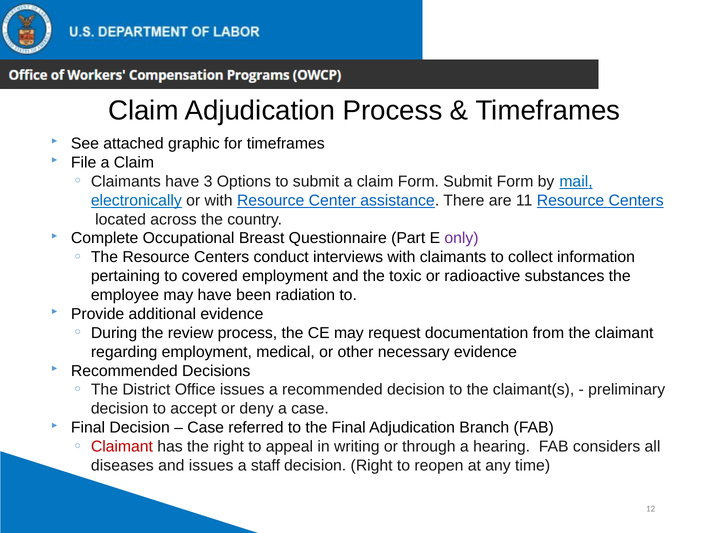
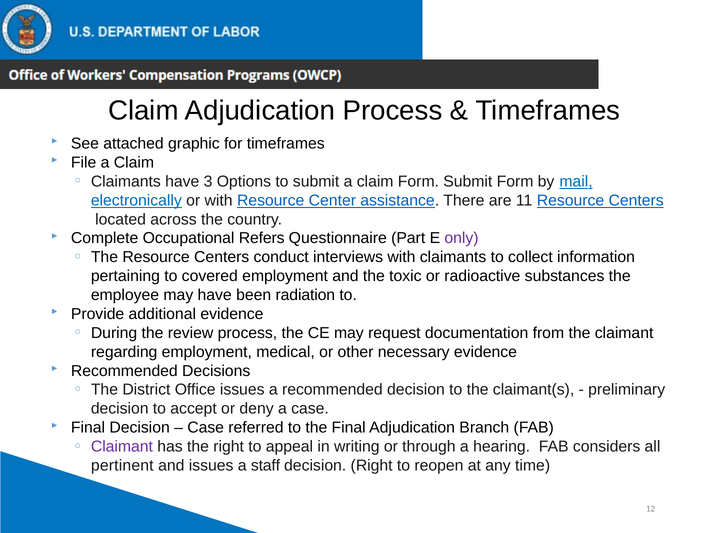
Breast: Breast -> Refers (262, 238)
Claimant colour: red -> purple (122, 447)
diseases: diseases -> pertinent (122, 466)
